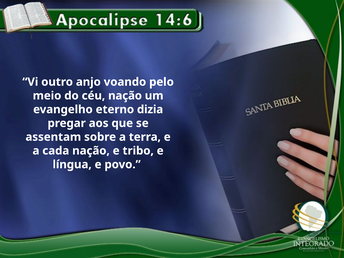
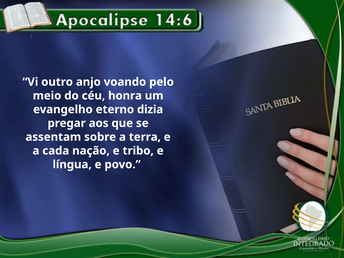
céu nação: nação -> honra (125, 96)
